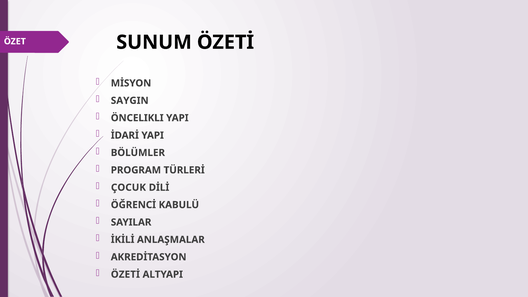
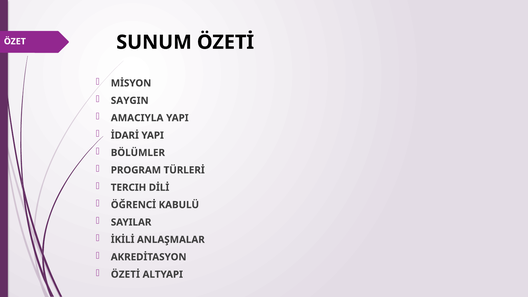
ÖNCELIKLI: ÖNCELIKLI -> AMACIYLA (137, 118)
ÇOCUK: ÇOCUK -> TERCIH (129, 187)
